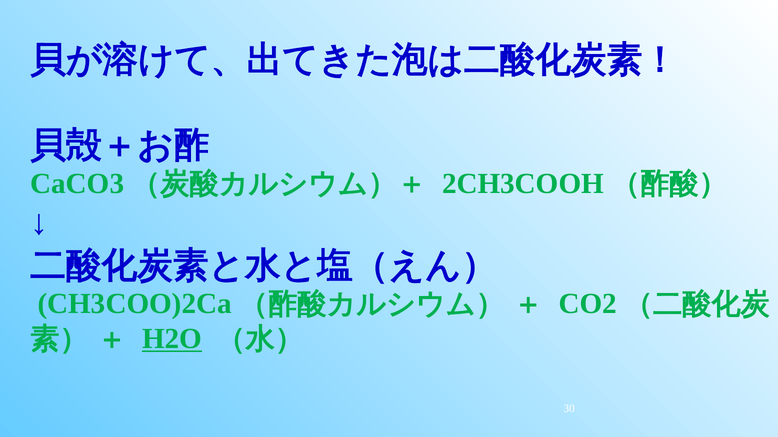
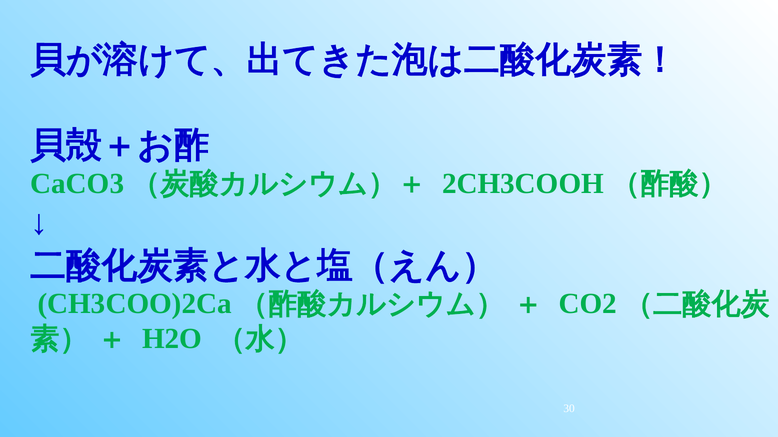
H2O underline: present -> none (172, 339)
